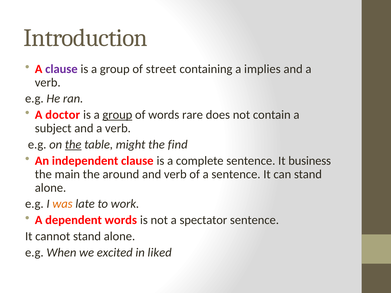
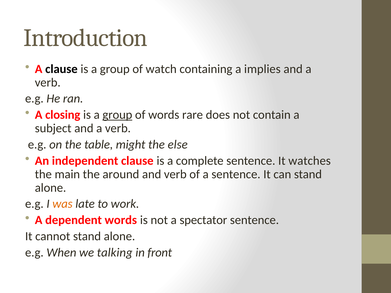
clause colour: purple -> black (61, 69)
street: street -> watch (161, 69)
doctor: doctor -> closing (63, 115)
the underline: present -> none (73, 145)
find: find -> else (178, 145)
business: business -> watches (310, 161)
excited: excited -> talking (115, 253)
liked: liked -> front (160, 253)
